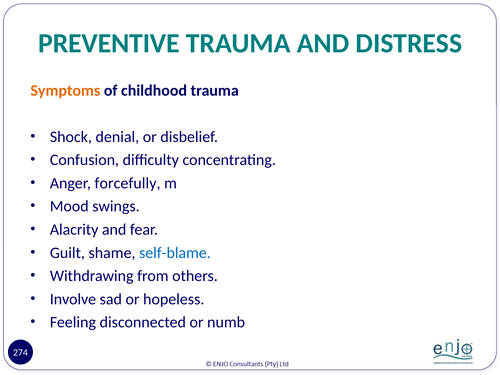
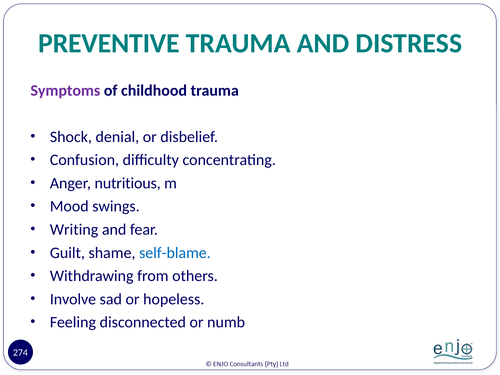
Symptoms colour: orange -> purple (65, 90)
forcefully: forcefully -> nutritious (128, 183)
Alacrity: Alacrity -> Writing (74, 230)
